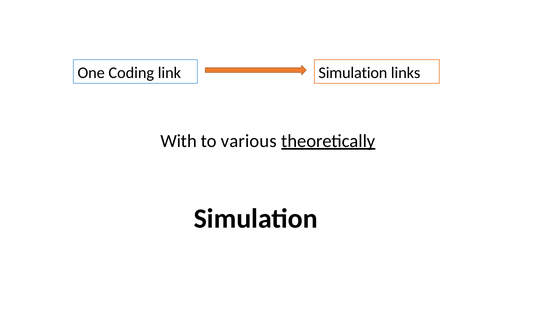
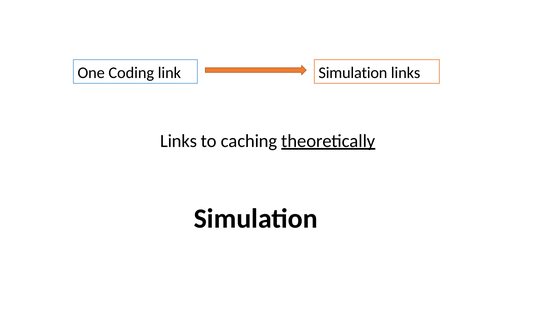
With: With -> Links (179, 141)
various: various -> caching (249, 141)
